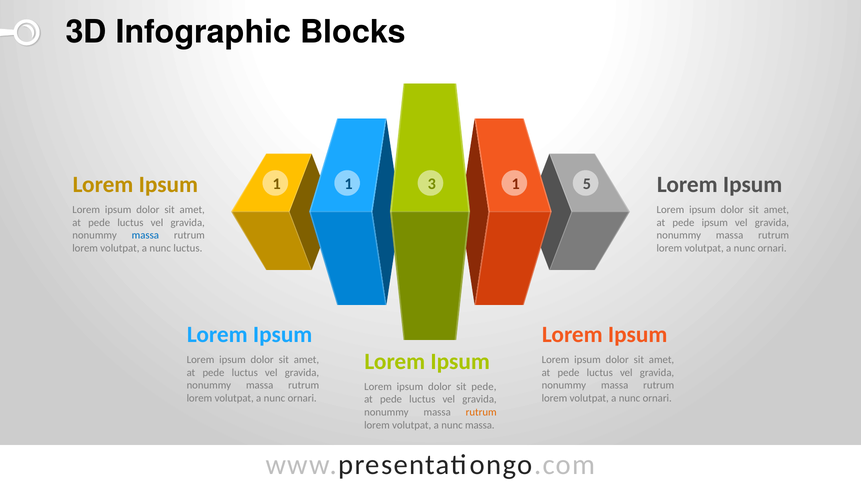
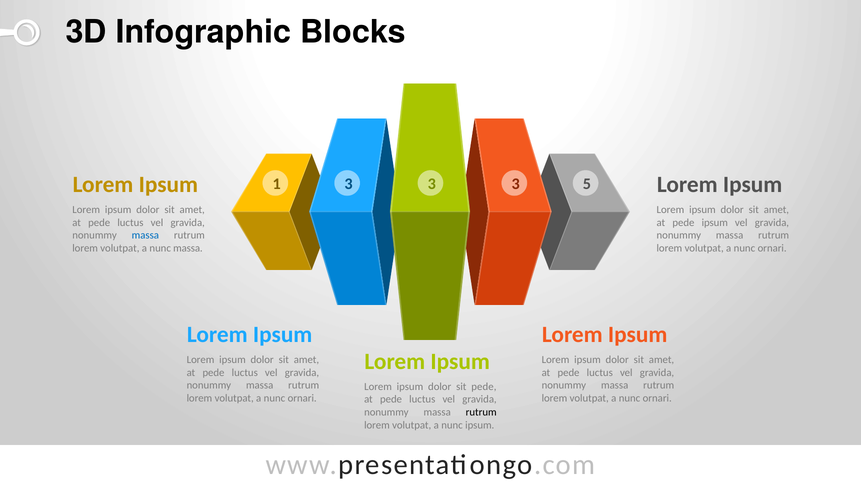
1 1: 1 -> 3 (349, 184)
1: 1 -> 3 (516, 184)
nunc luctus: luctus -> massa (188, 248)
rutrum colour: orange -> black (481, 413)
nunc massa: massa -> ipsum (480, 425)
